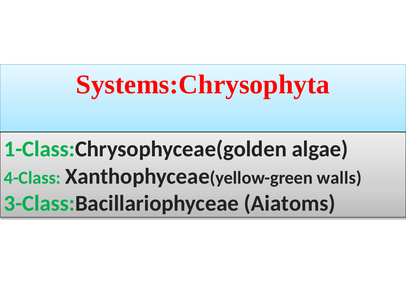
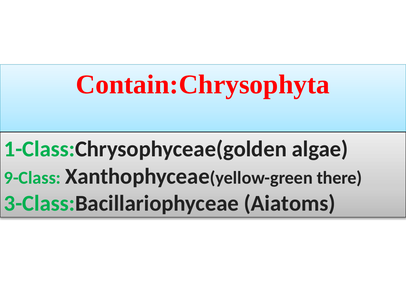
Systems:Chrysophyta: Systems:Chrysophyta -> Contain:Chrysophyta (203, 84)
4-Class: 4-Class -> 9-Class (32, 177)
walls: walls -> there (340, 177)
